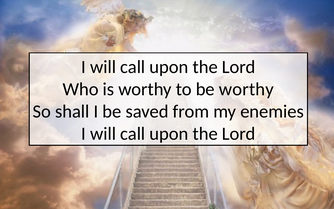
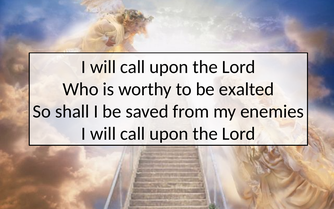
be worthy: worthy -> exalted (246, 89)
